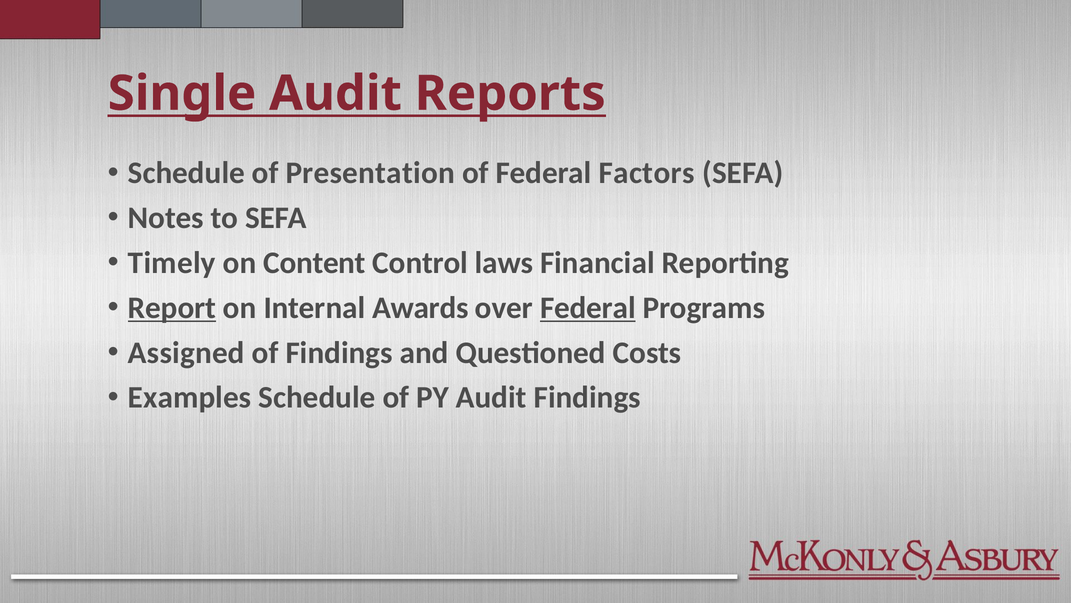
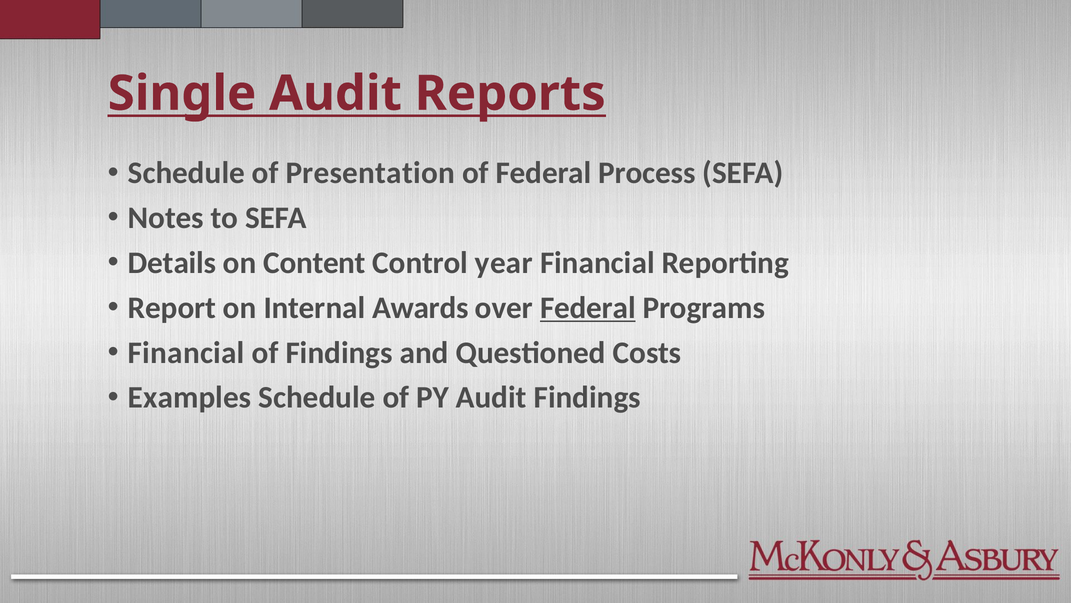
Factors: Factors -> Process (647, 173)
Timely: Timely -> Details (172, 263)
laws: laws -> year (504, 263)
Report underline: present -> none (172, 307)
Assigned: Assigned -> Financial (186, 352)
